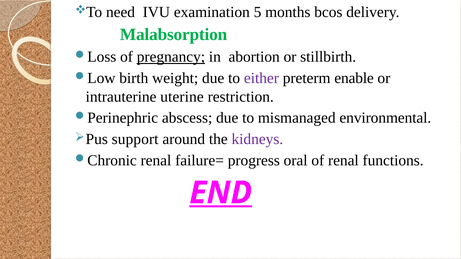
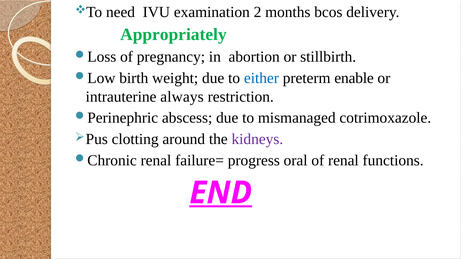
5: 5 -> 2 (258, 12)
Malabsorption: Malabsorption -> Appropriately (173, 35)
pregnancy underline: present -> none (171, 57)
either colour: purple -> blue (261, 78)
uterine: uterine -> always (182, 97)
environmental: environmental -> cotrimoxazole (385, 118)
support: support -> clotting (135, 139)
